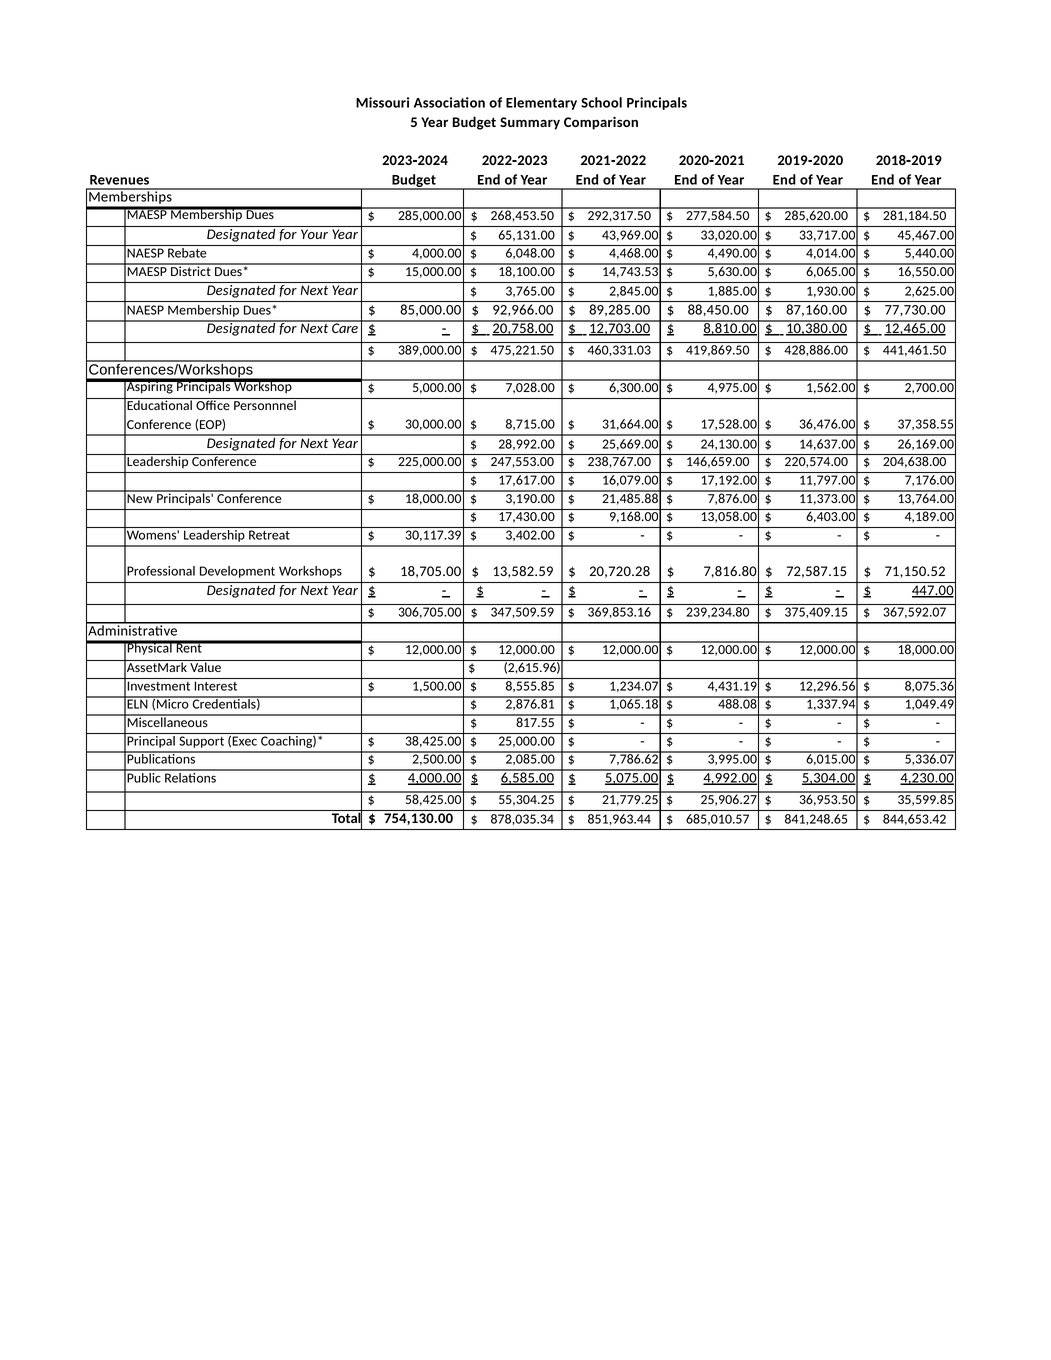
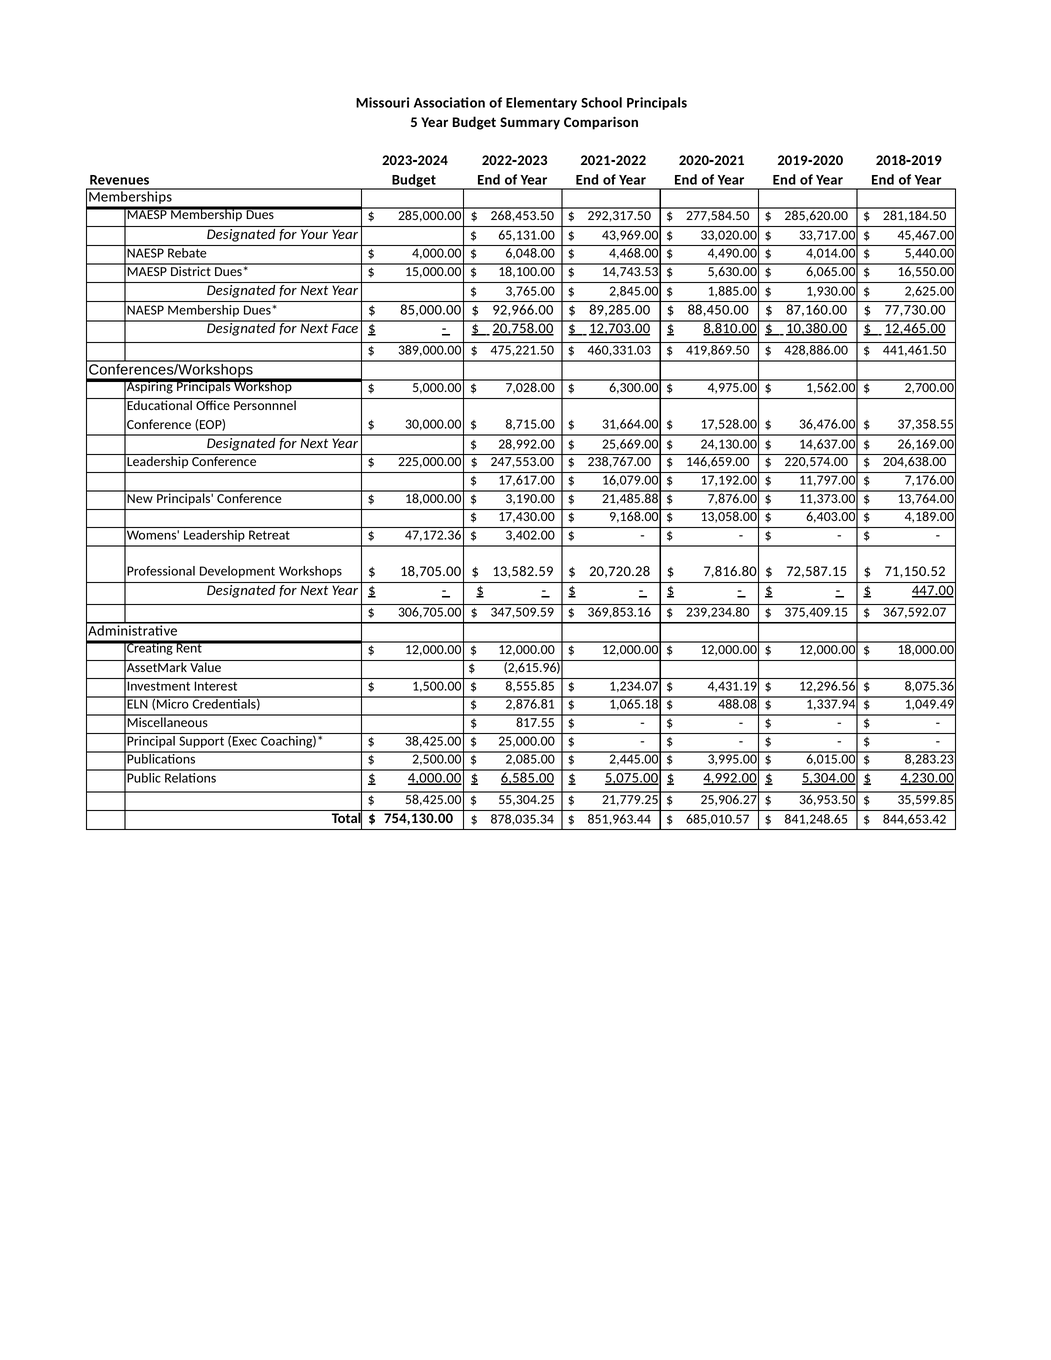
Care: Care -> Face (345, 329)
30,117.39: 30,117.39 -> 47,172.36 (433, 535)
Physical: Physical -> Creating (150, 649)
7,786.62: 7,786.62 -> 2,445.00 (634, 759)
5,336.07: 5,336.07 -> 8,283.23 (929, 759)
